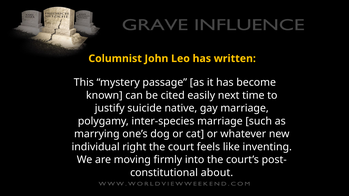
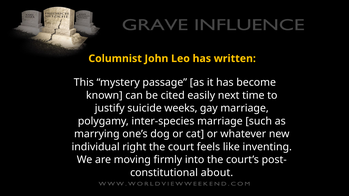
native: native -> weeks (181, 108)
